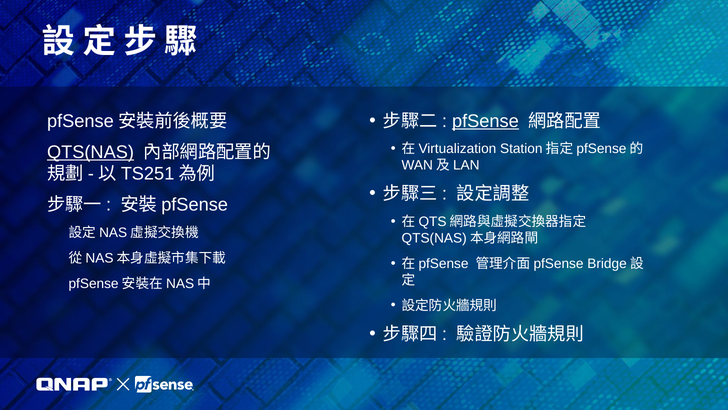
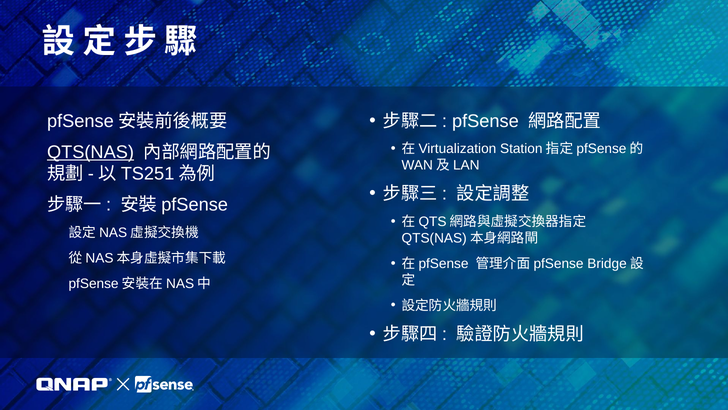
pfSense underline: present -> none (485, 121)
